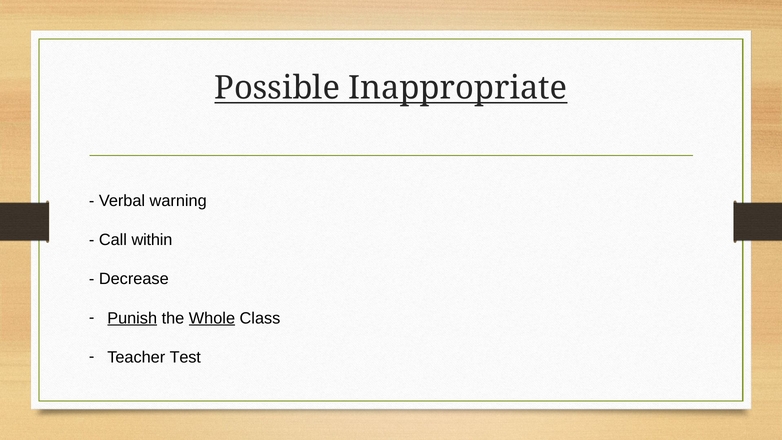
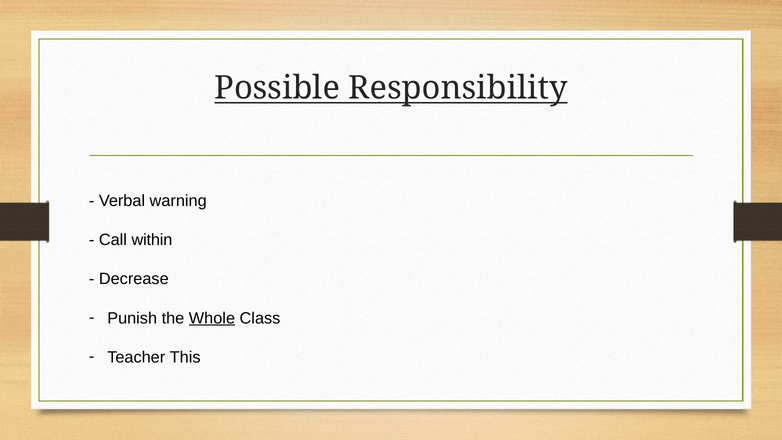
Inappropriate: Inappropriate -> Responsibility (458, 88)
Punish underline: present -> none (132, 318)
Test: Test -> This (185, 357)
